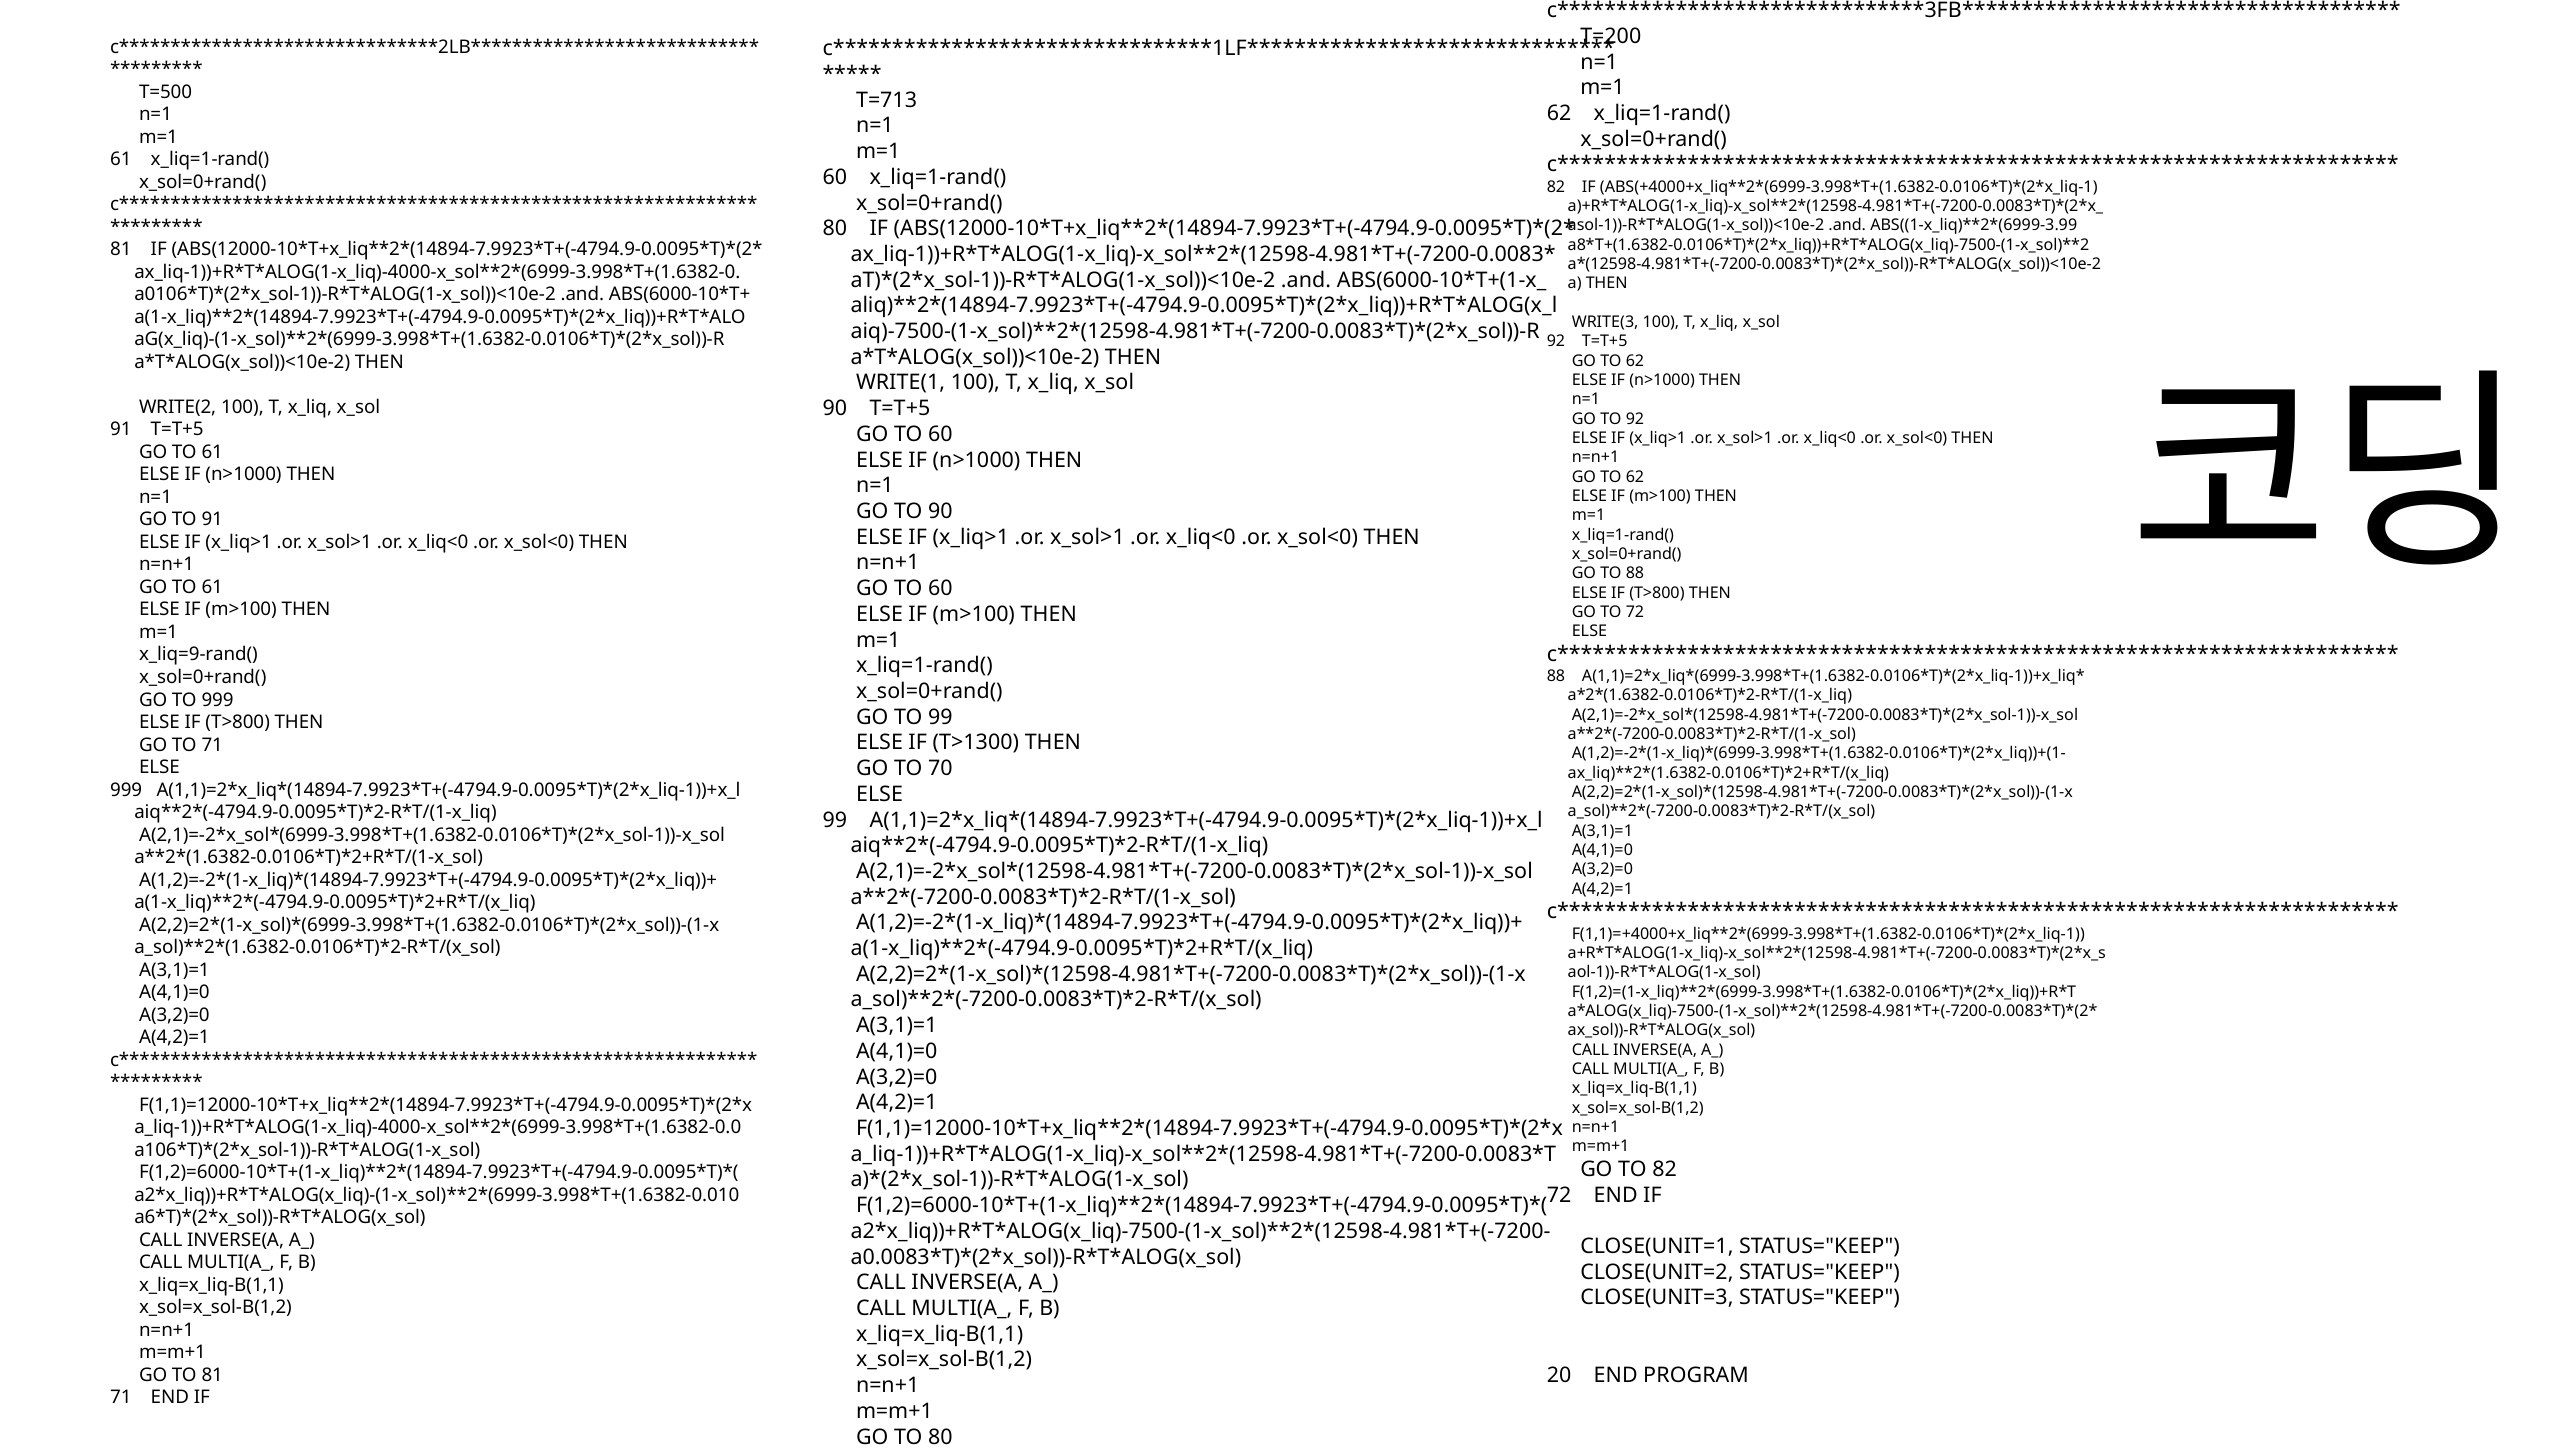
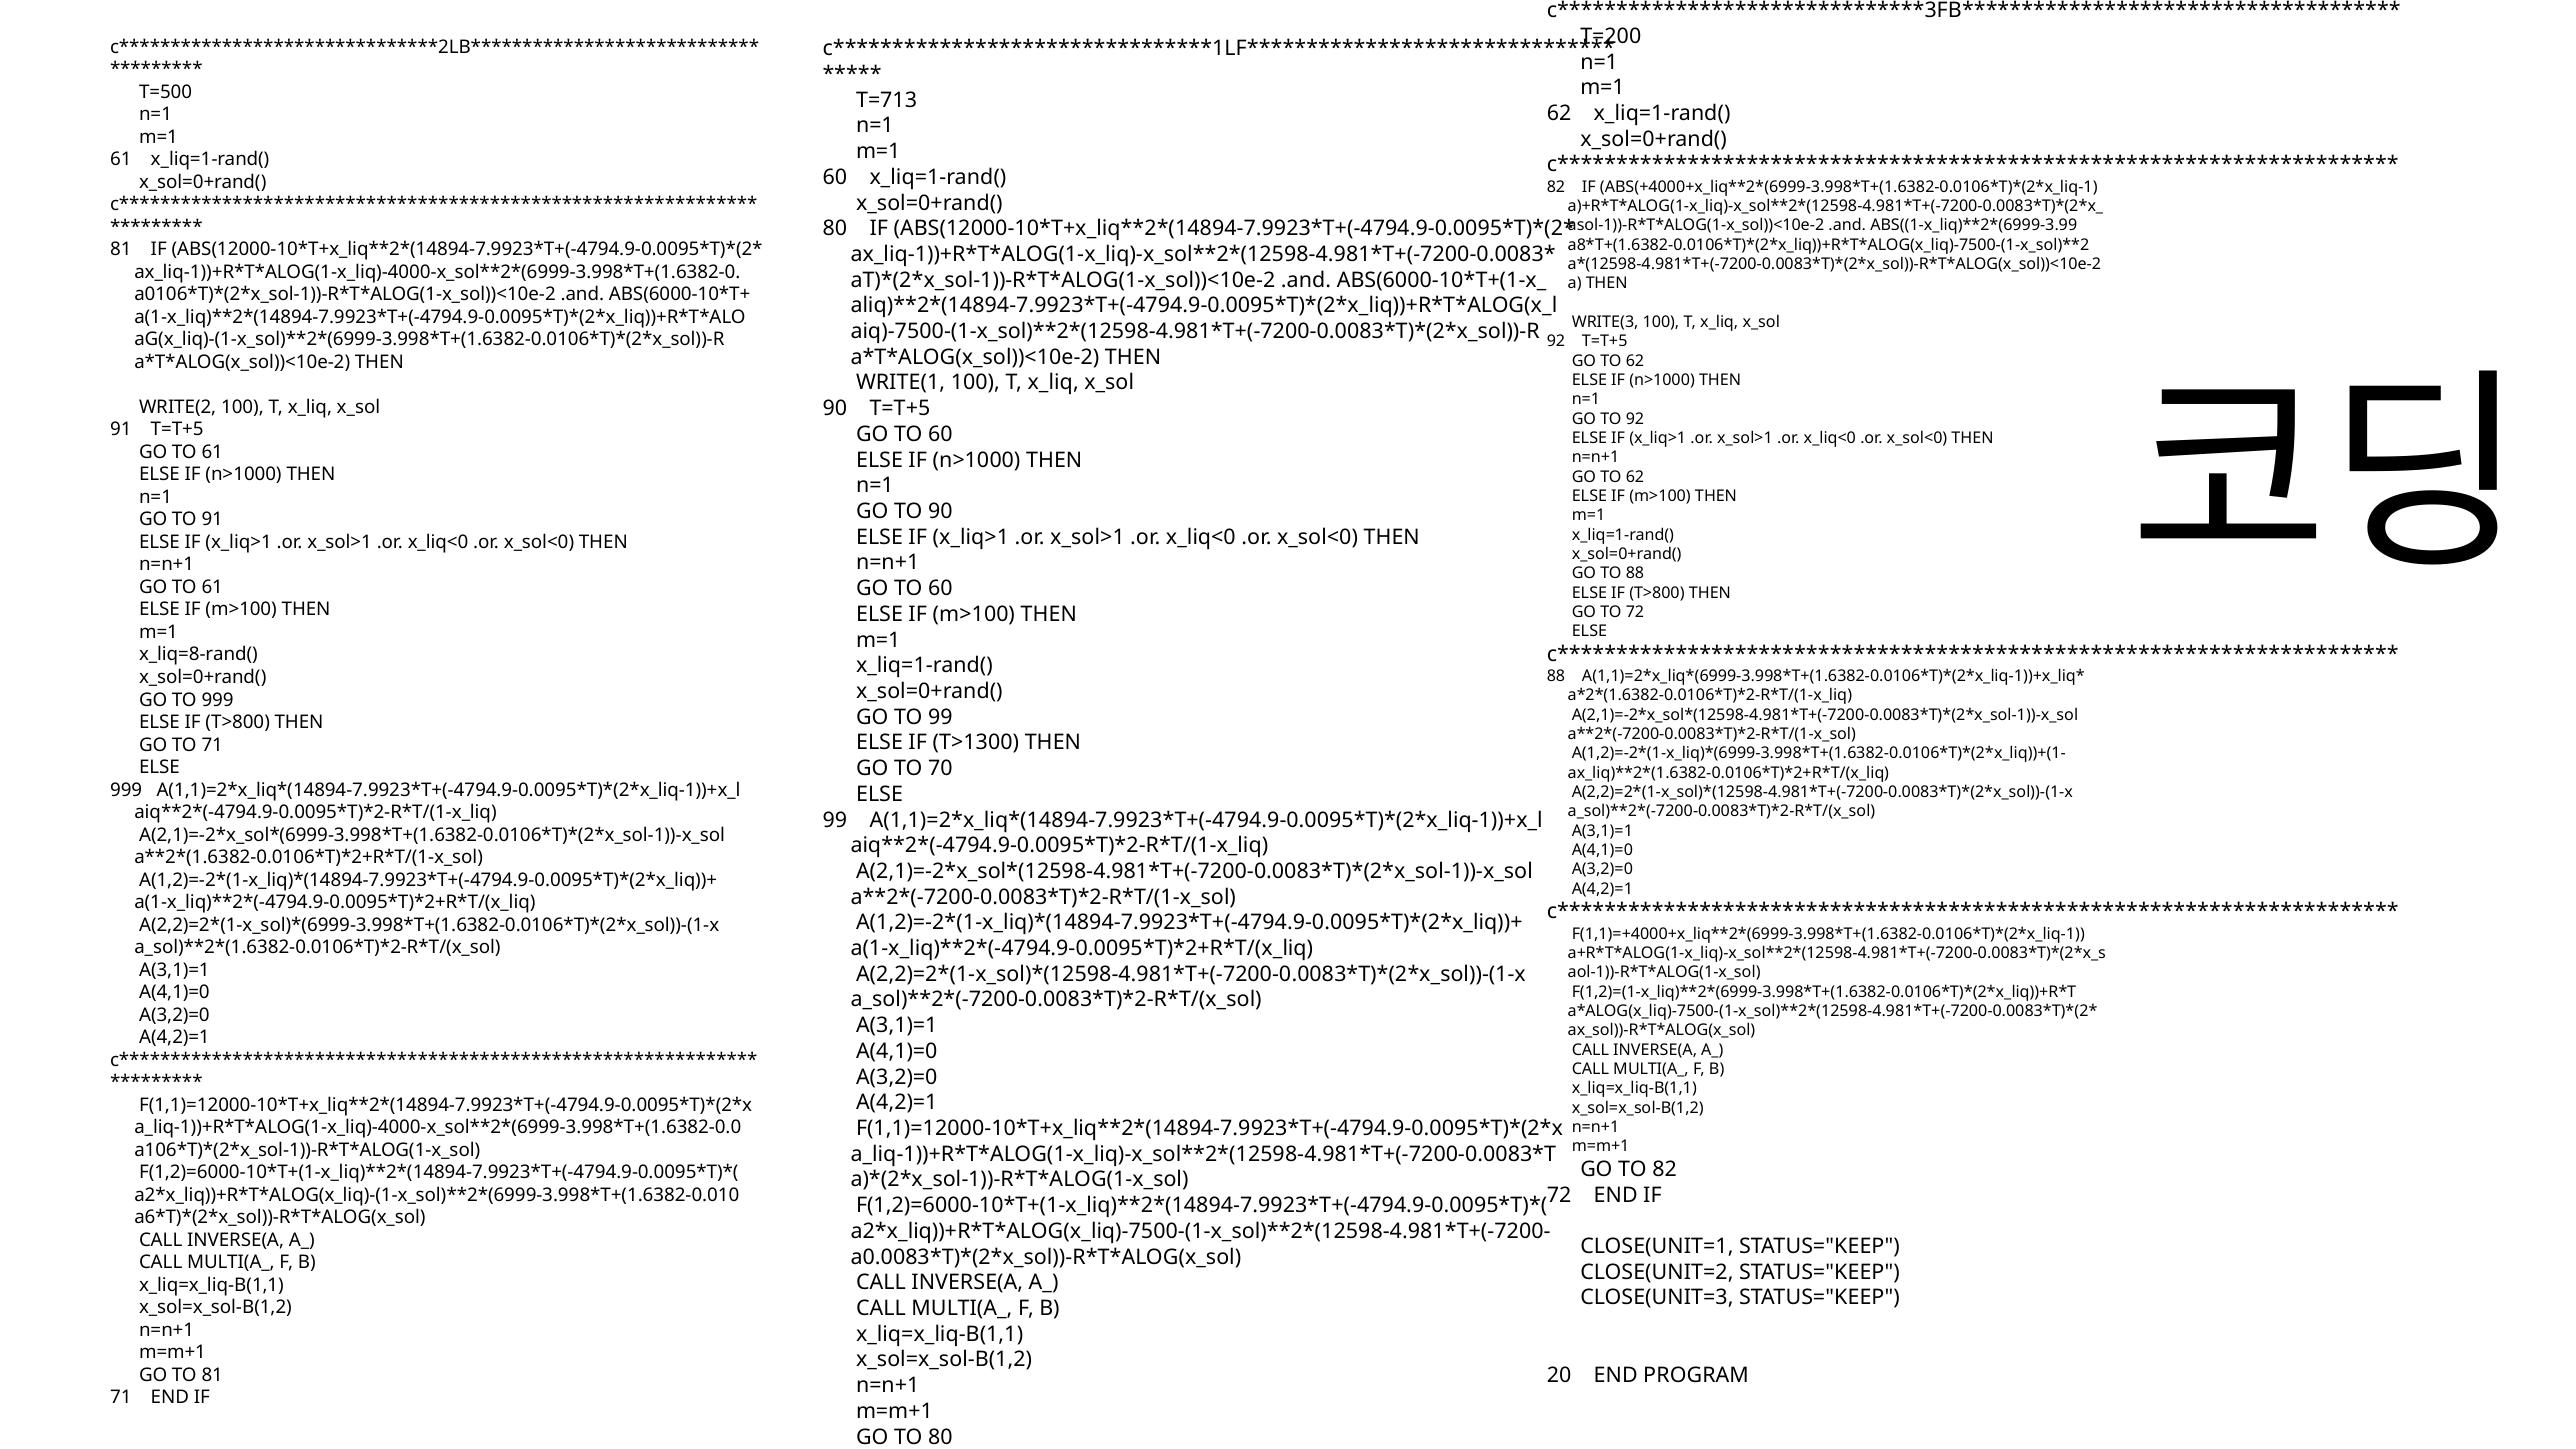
x_liq=9-rand(: x_liq=9-rand( -> x_liq=8-rand( (198, 655)
